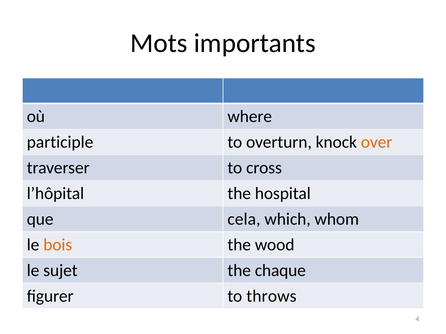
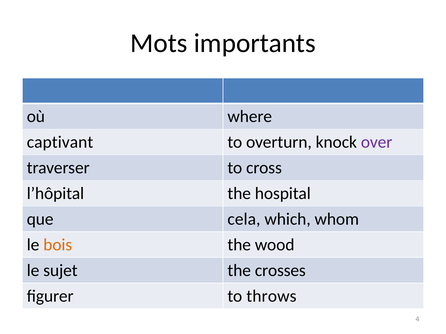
participle: participle -> captivant (60, 142)
over colour: orange -> purple (377, 142)
chaque: chaque -> crosses (280, 271)
